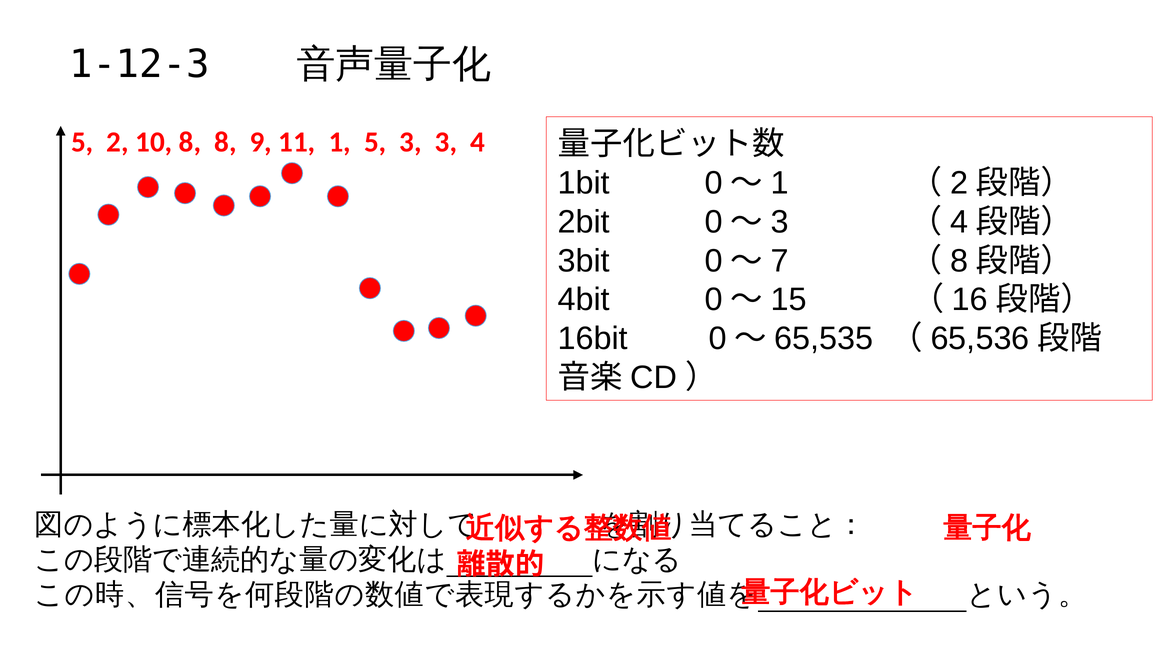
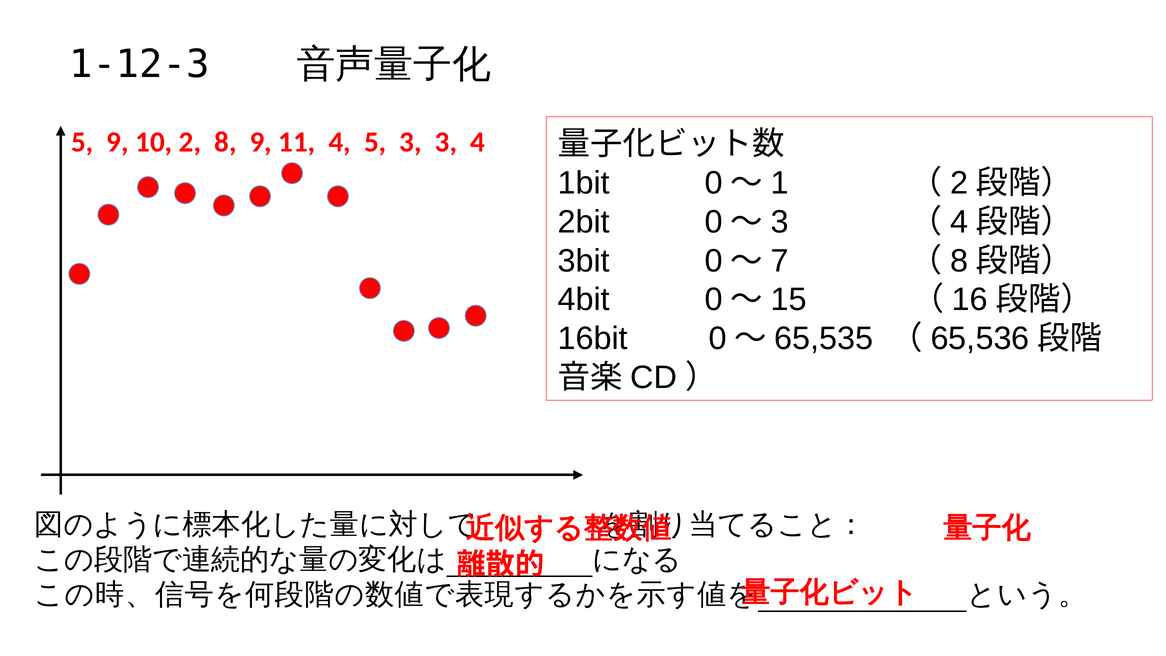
5 2: 2 -> 9 (118, 142)
10 8: 8 -> 2 (190, 142)
11 1: 1 -> 4 (340, 142)
